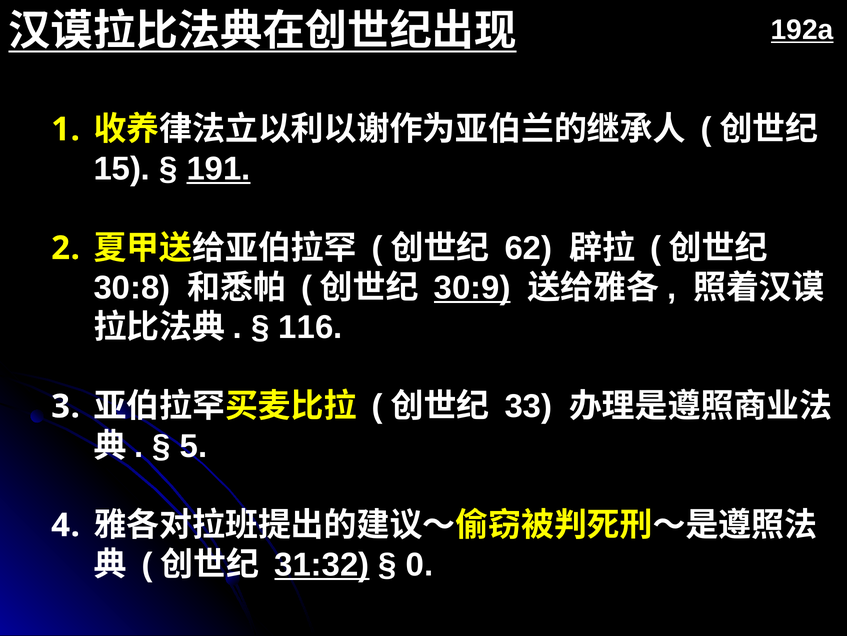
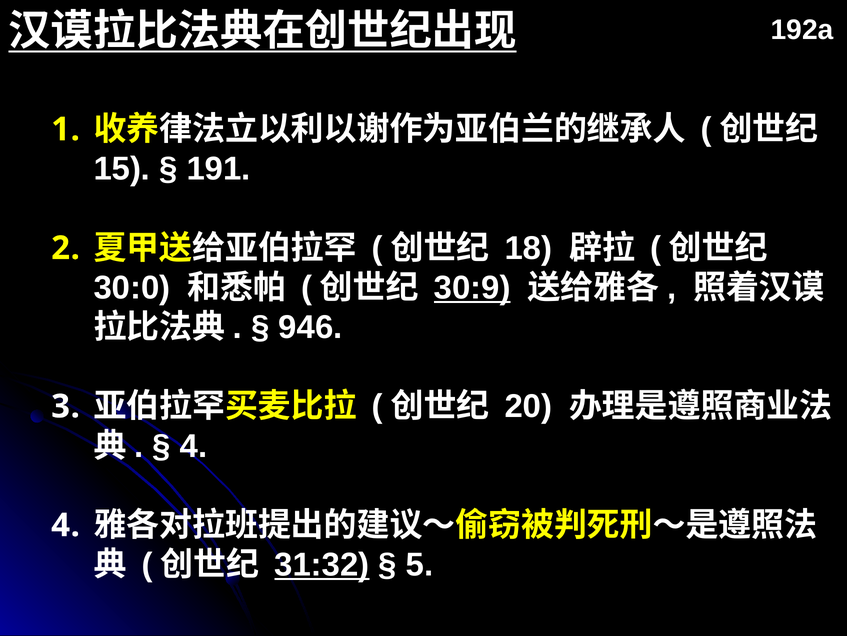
192a underline: present -> none (802, 30)
191 underline: present -> none (219, 169)
62: 62 -> 18 (528, 248)
30:8: 30:8 -> 30:0 (132, 287)
116: 116 -> 946 (311, 327)
33: 33 -> 20 (528, 406)
5: 5 -> 4 (194, 446)
0: 0 -> 5 (420, 564)
